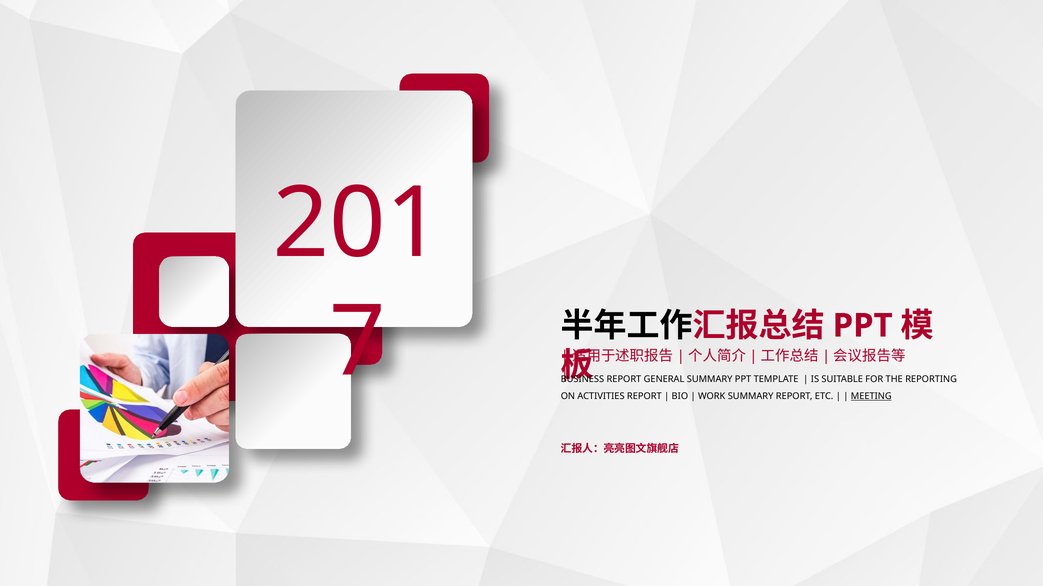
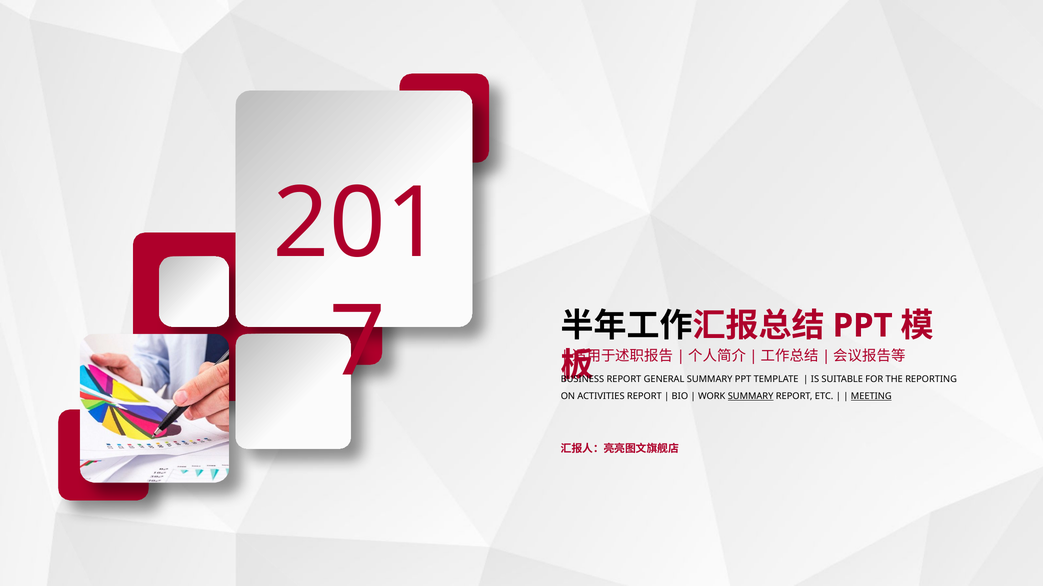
SUMMARY underline: none -> present (751, 397)
